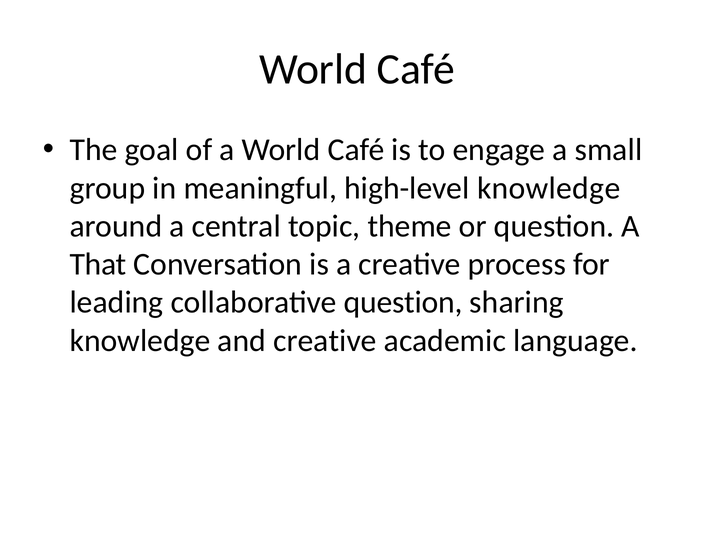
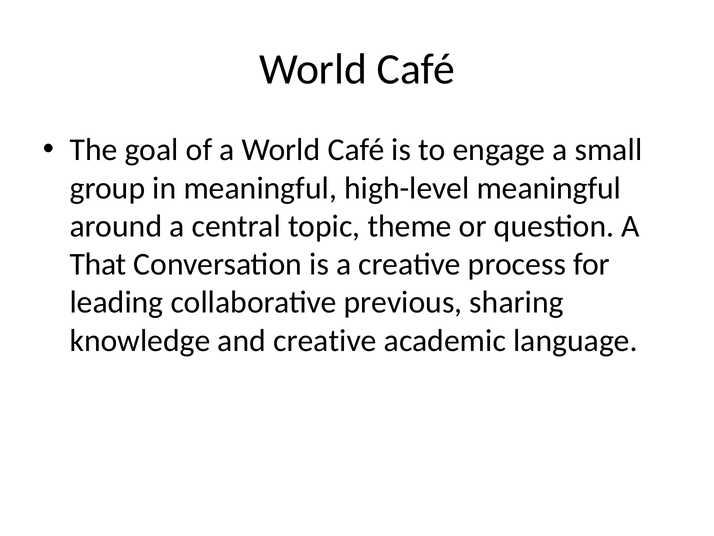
high-level knowledge: knowledge -> meaningful (549, 188)
collaborative question: question -> previous (403, 302)
